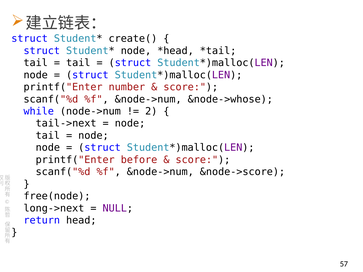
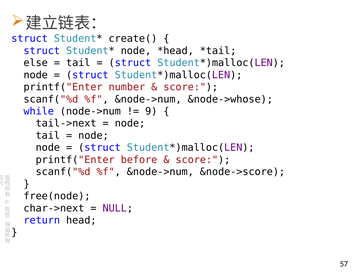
tail: tail -> else (36, 63)
2: 2 -> 9 (151, 111)
long->next: long->next -> char->next (54, 208)
